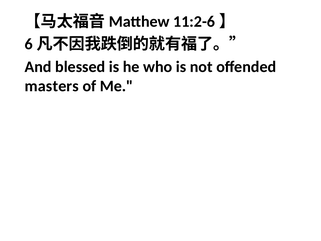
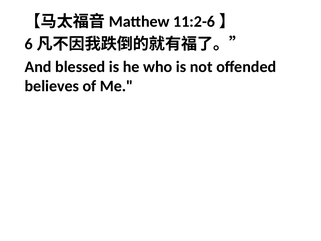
masters: masters -> believes (52, 86)
